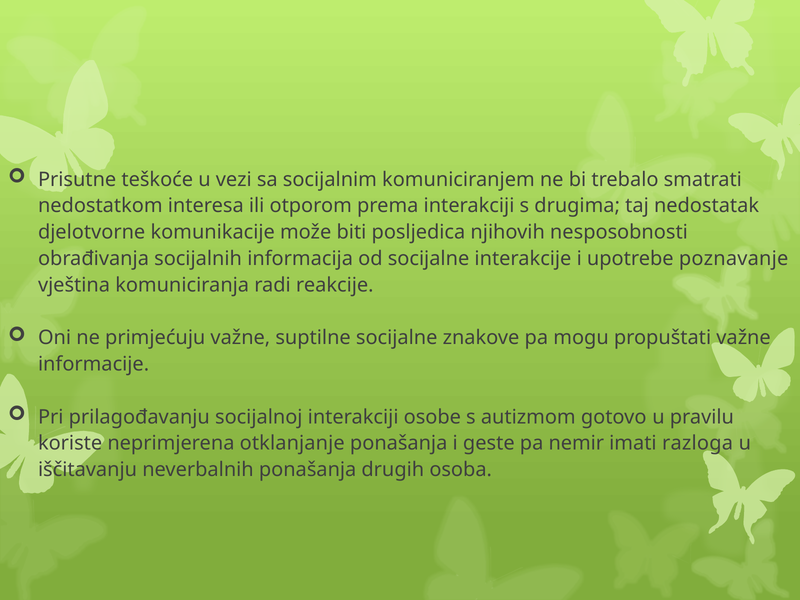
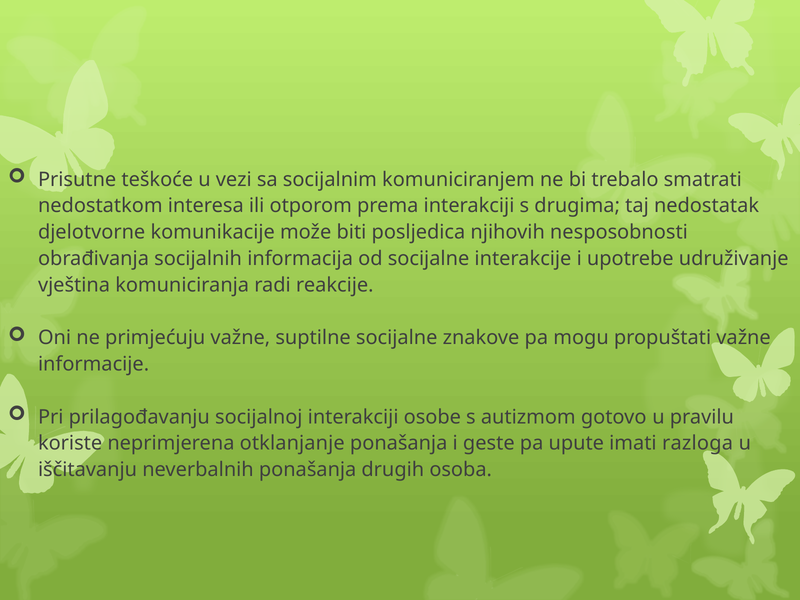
poznavanje: poznavanje -> udruživanje (734, 259)
nemir: nemir -> upute (576, 443)
